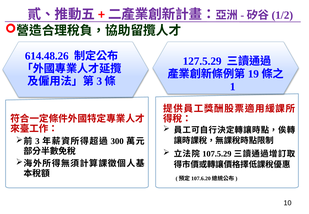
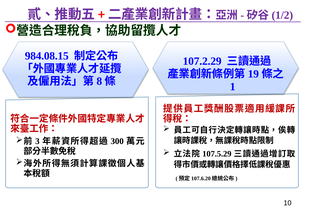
614.48.26: 614.48.26 -> 984.08.15 (47, 56)
127.5.29: 127.5.29 -> 107.2.29 (202, 61)
3: 3 -> 8 (99, 81)
